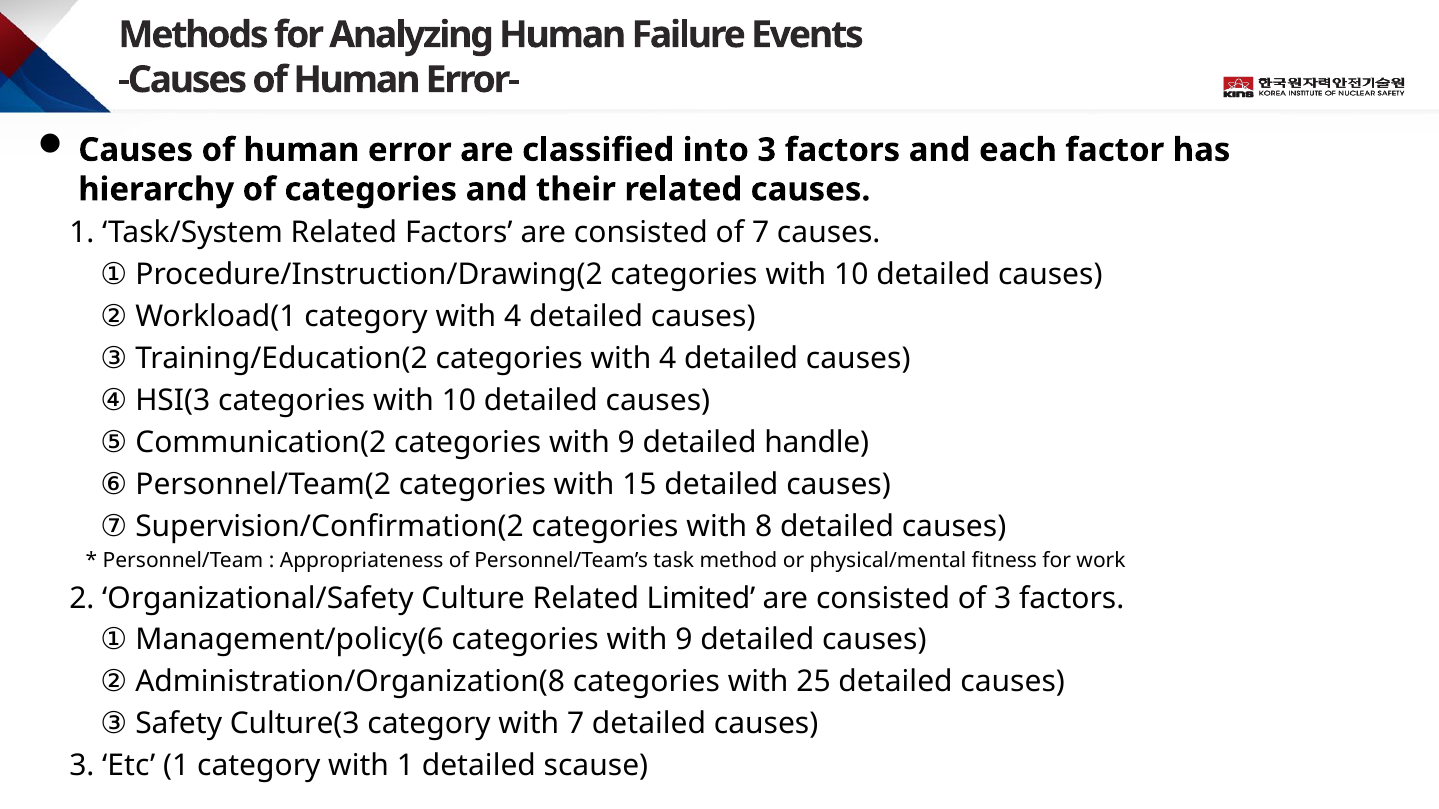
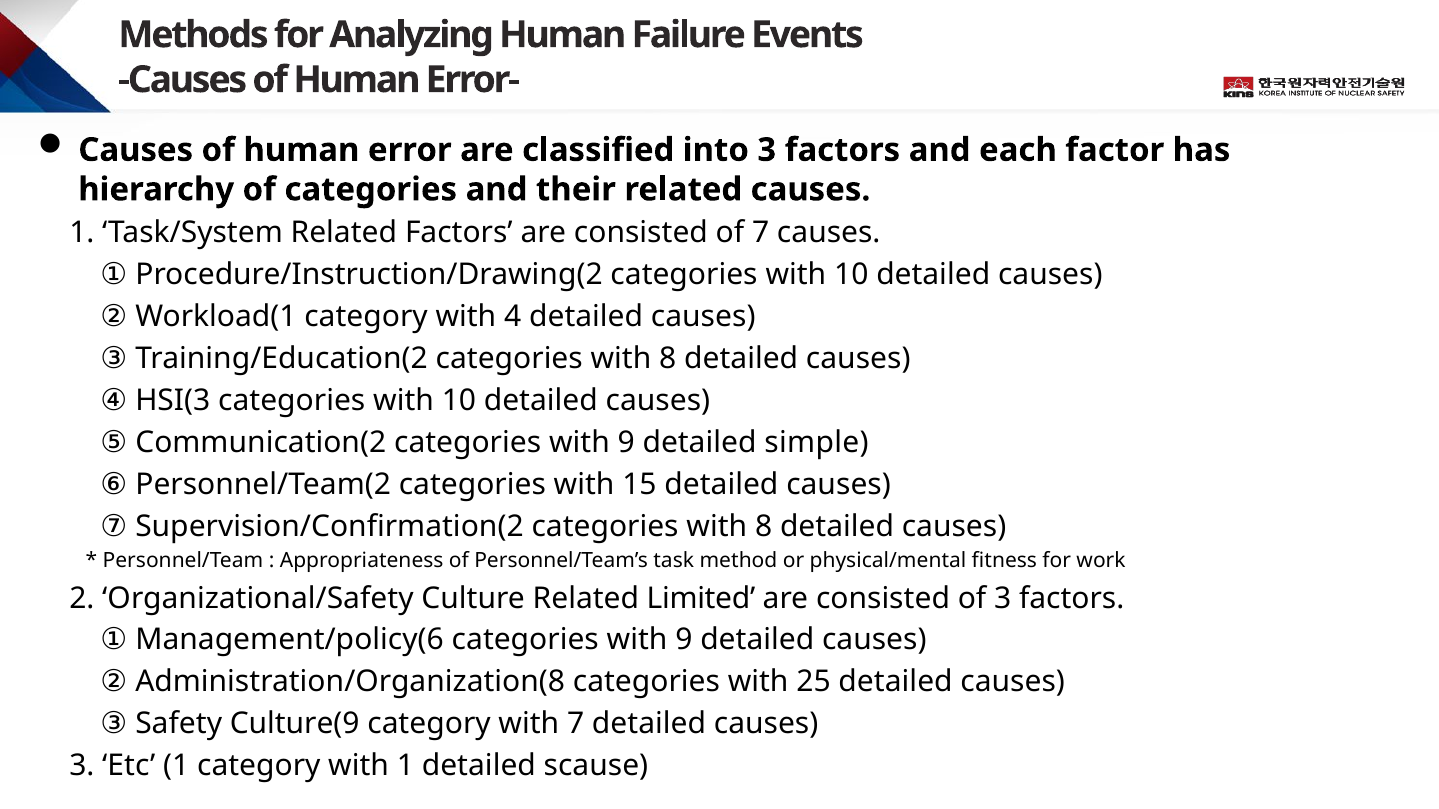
Training/Education(2 categories with 4: 4 -> 8 (668, 359)
handle: handle -> simple (817, 443)
Culture(3: Culture(3 -> Culture(9 (295, 724)
